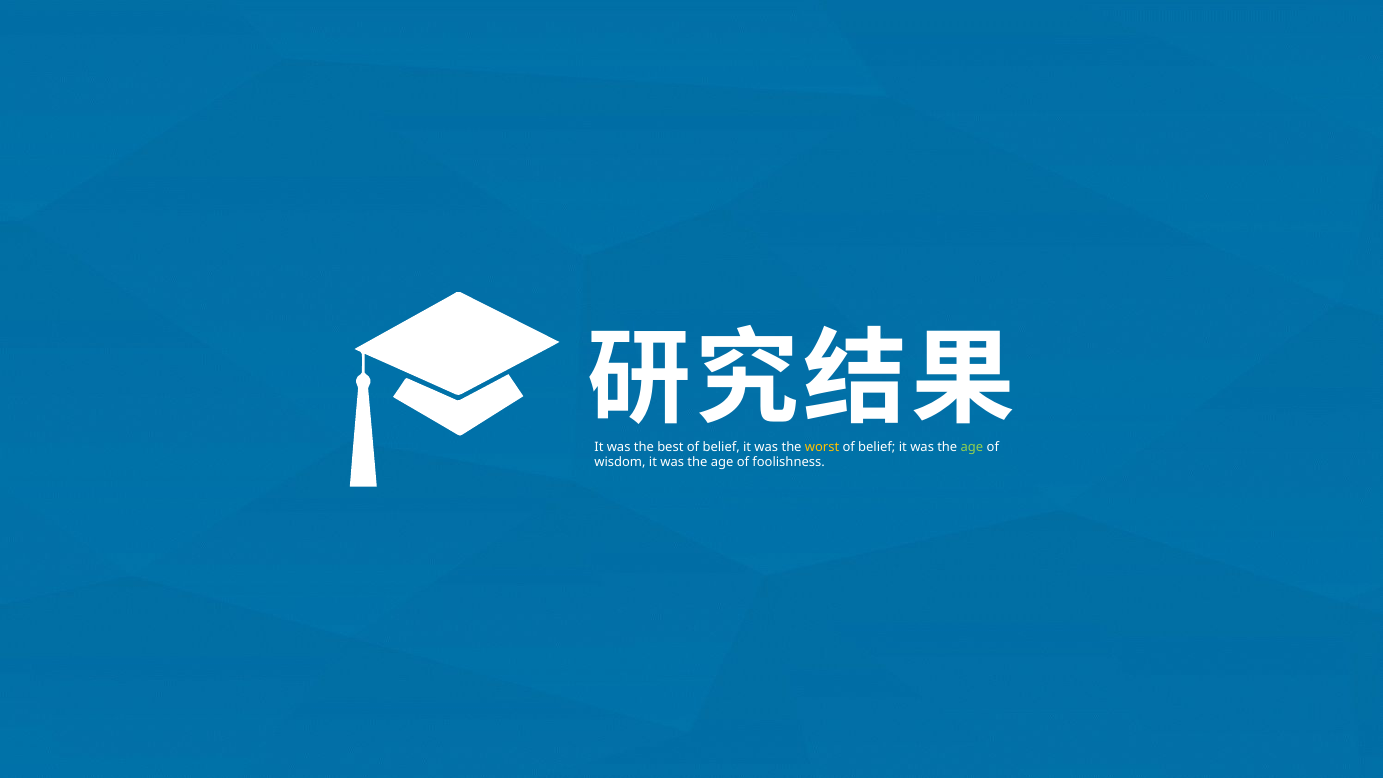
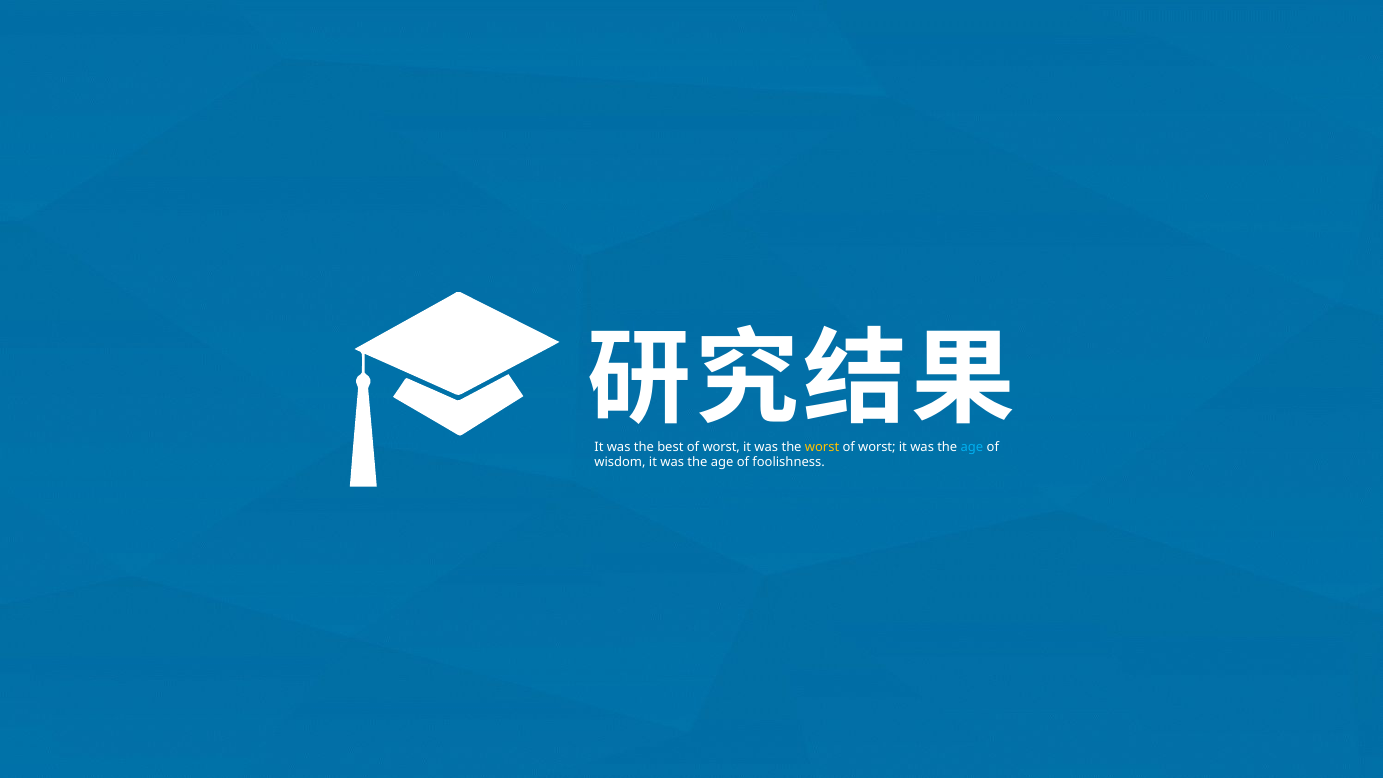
best of belief: belief -> worst (721, 447)
belief: belief -> worst (877, 447)
age colour: light green -> light blue (972, 447)
